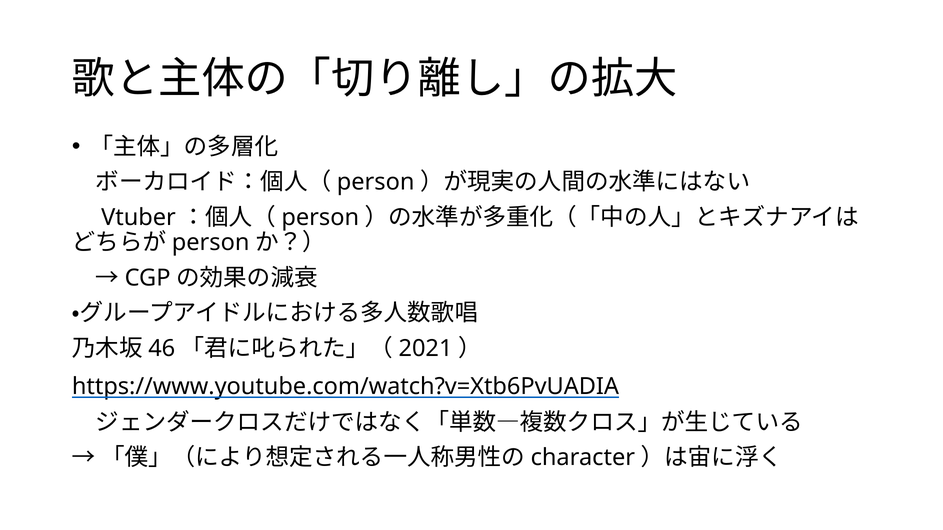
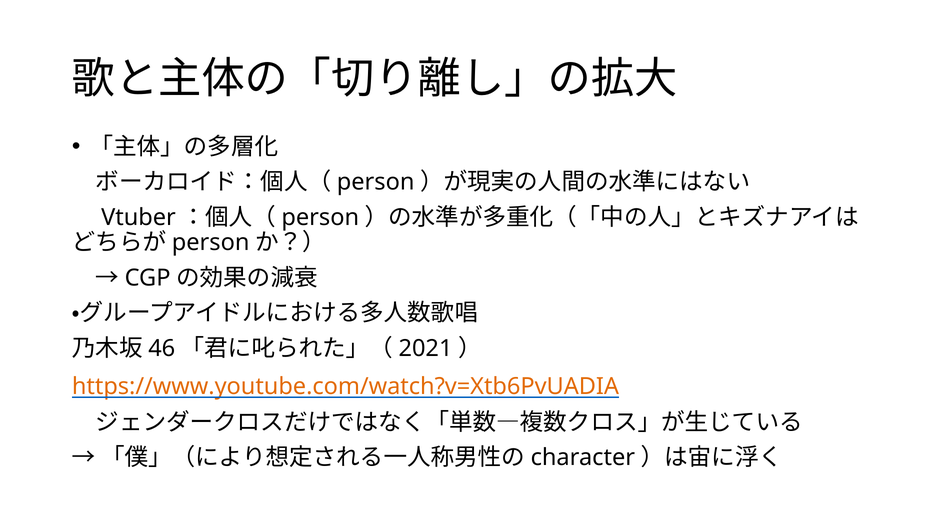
https://www.youtube.com/watch?v=Xtb6PvUADIA colour: black -> orange (345, 387)
